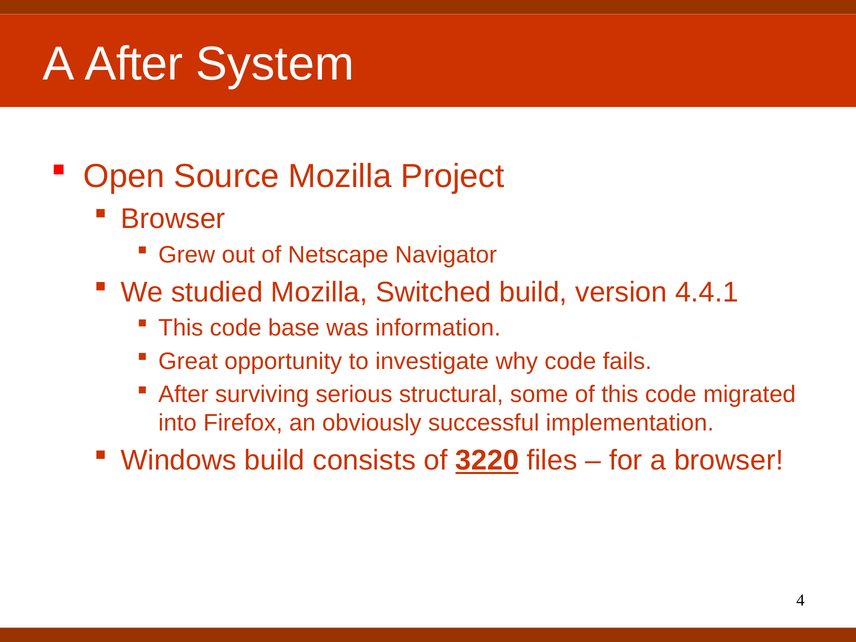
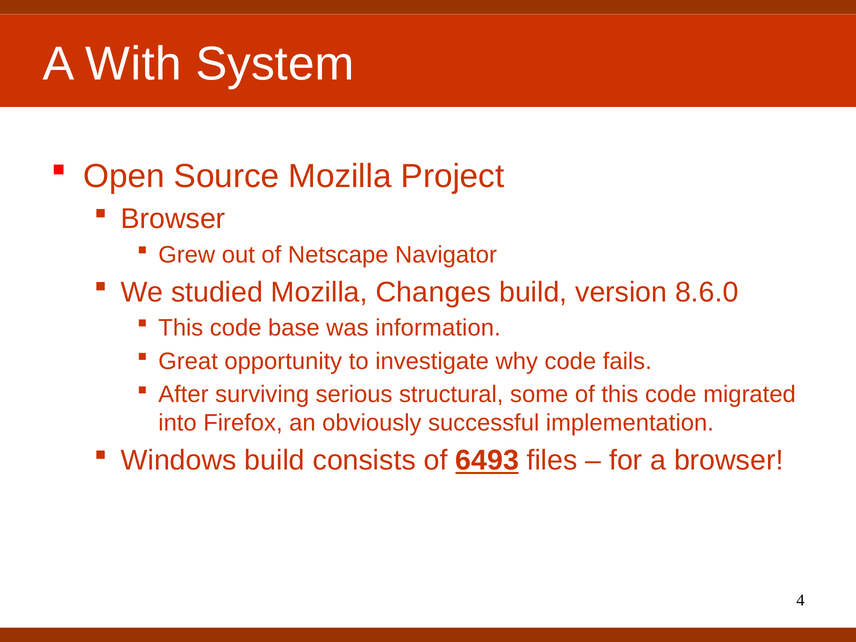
A After: After -> With (134, 64)
Switched: Switched -> Changes (433, 292)
4.4.1: 4.4.1 -> 8.6.0 (707, 292)
3220: 3220 -> 6493 (487, 460)
